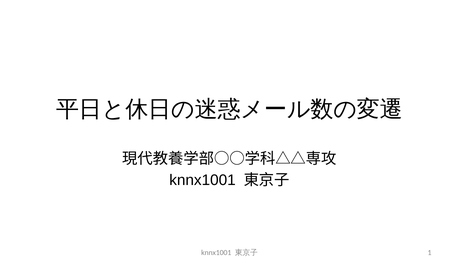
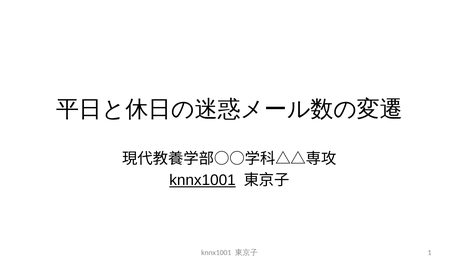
knnx1001 underline: none -> present (203, 180)
